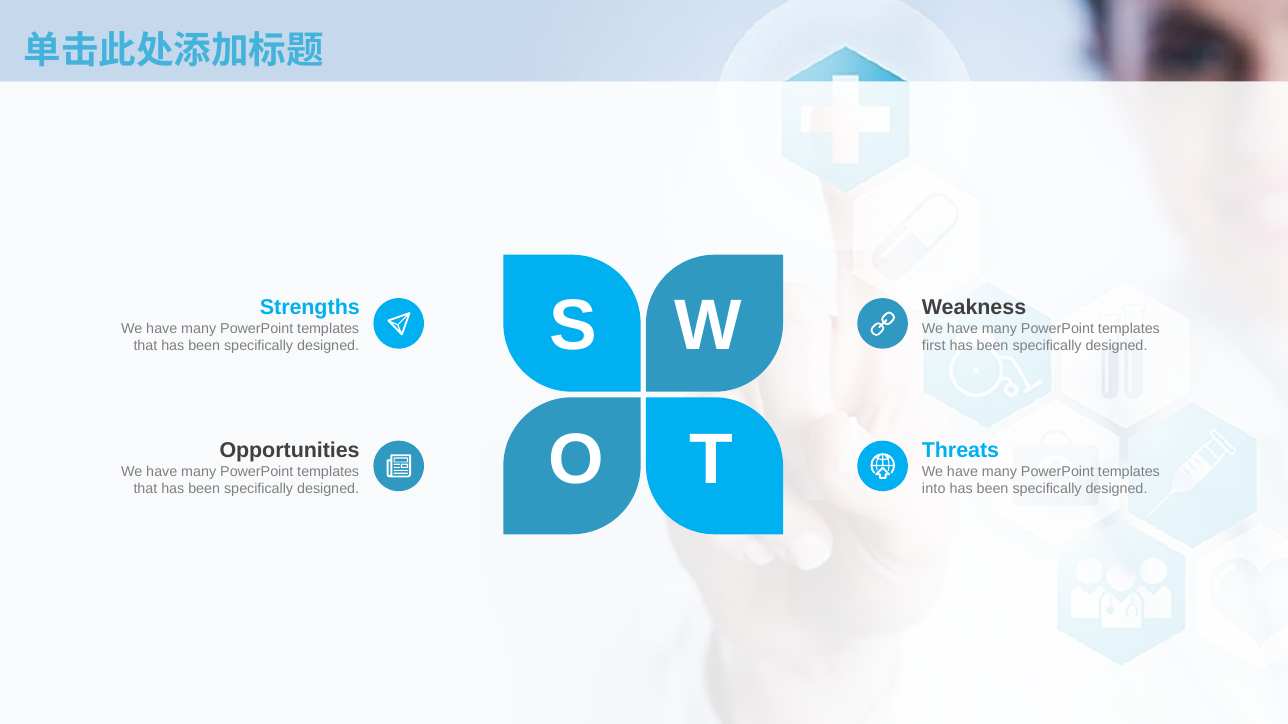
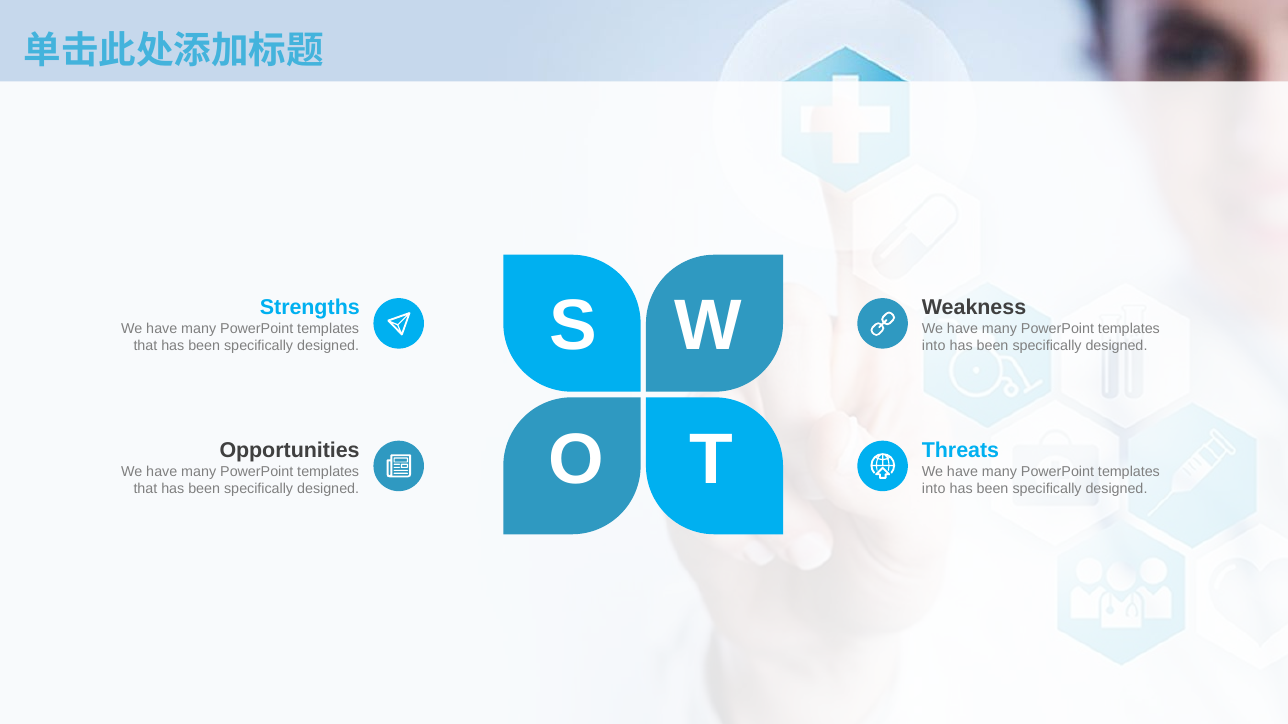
first: first -> into (934, 346)
